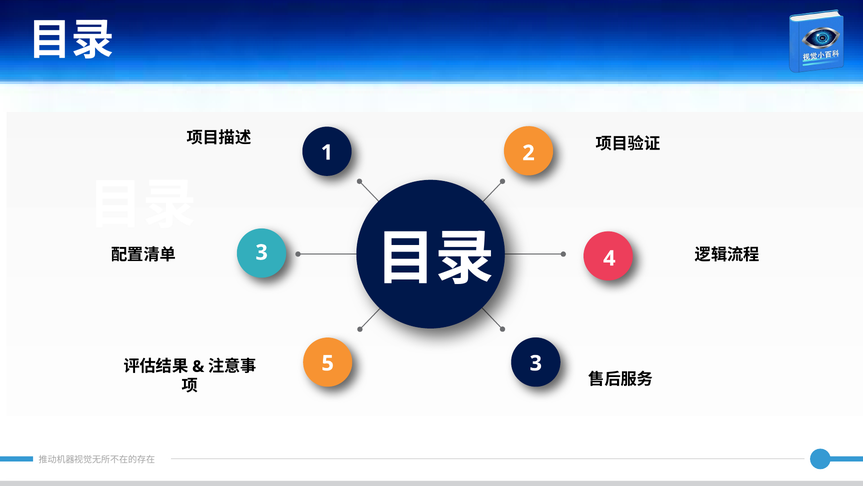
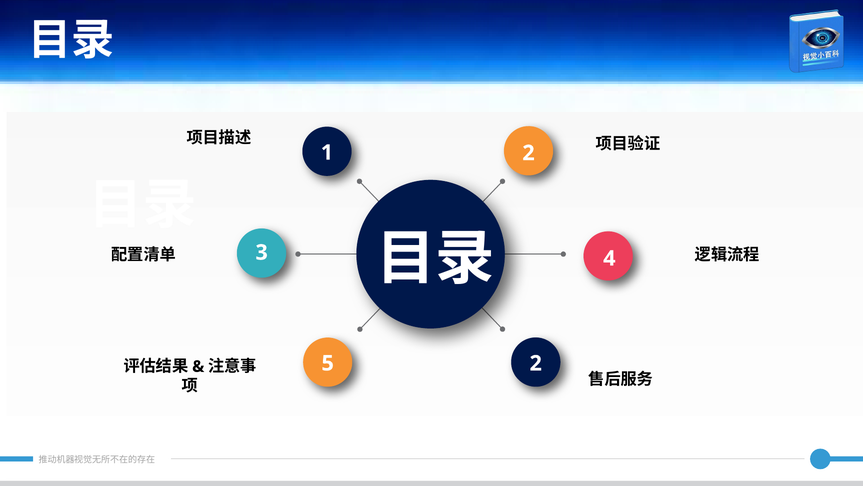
5 3: 3 -> 2 (536, 363)
